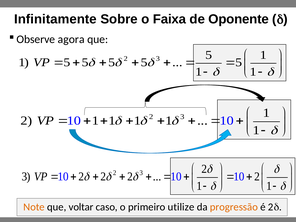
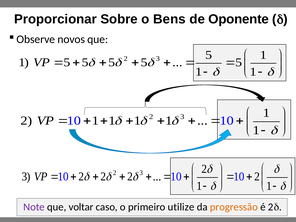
Infinitamente: Infinitamente -> Proporcionar (55, 19)
Faixa: Faixa -> Bens (169, 19)
agora: agora -> novos (71, 39)
Note colour: orange -> purple (34, 207)
